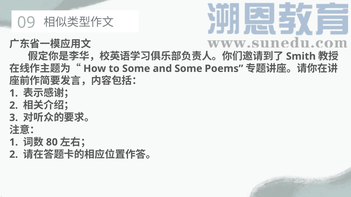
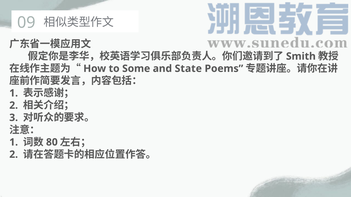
and Some: Some -> State (188, 69)
